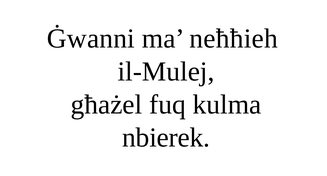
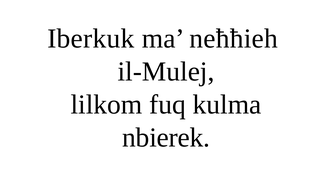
Ġwanni: Ġwanni -> Iberkuk (91, 39)
għażel: għażel -> lilkom (106, 105)
